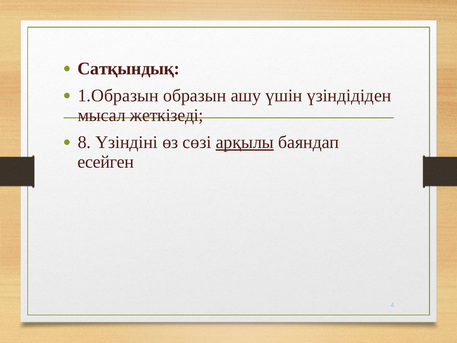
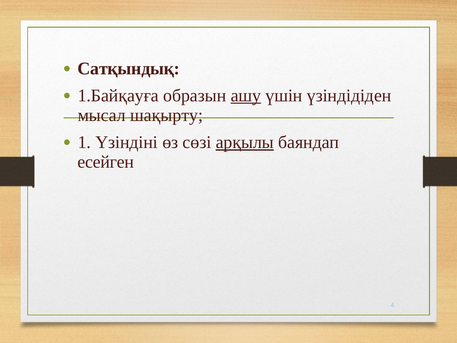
1.Образын: 1.Образын -> 1.Байқауға (118, 96)
ашу underline: none -> present (246, 96)
жеткізеді: жеткізеді -> шақырту (167, 115)
8: 8 -> 1 (84, 142)
